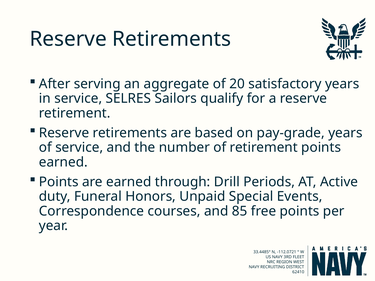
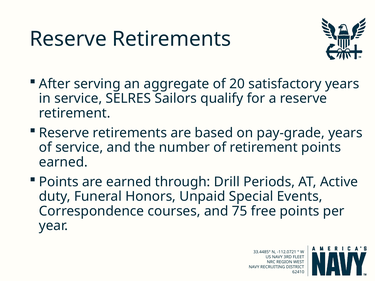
85: 85 -> 75 (240, 211)
